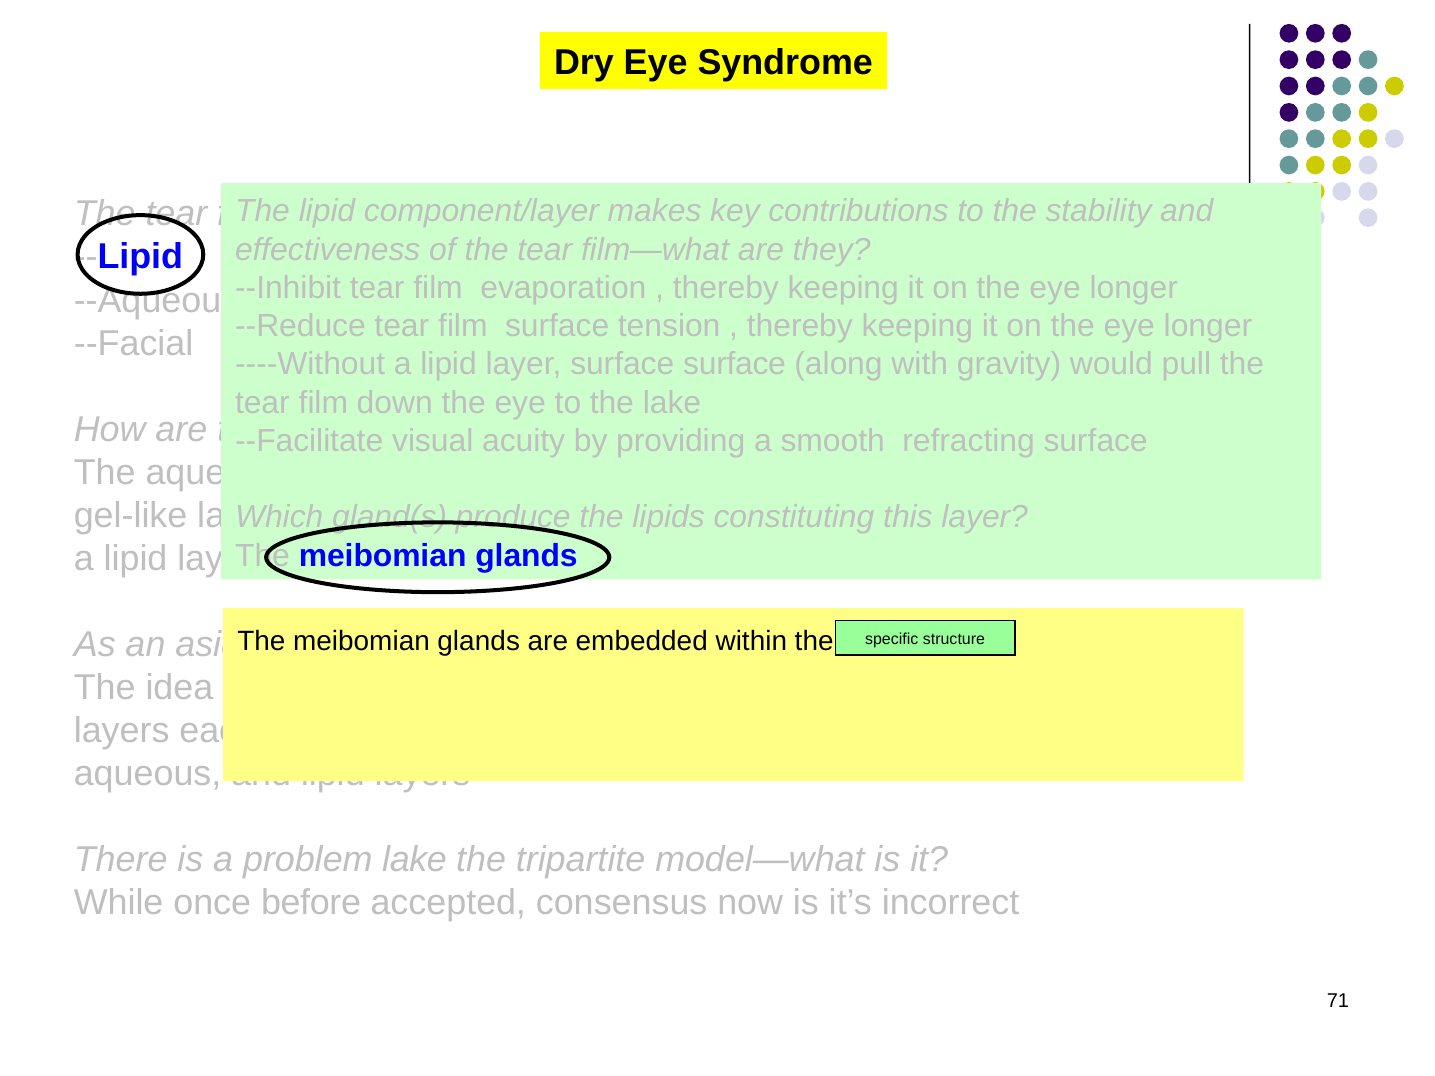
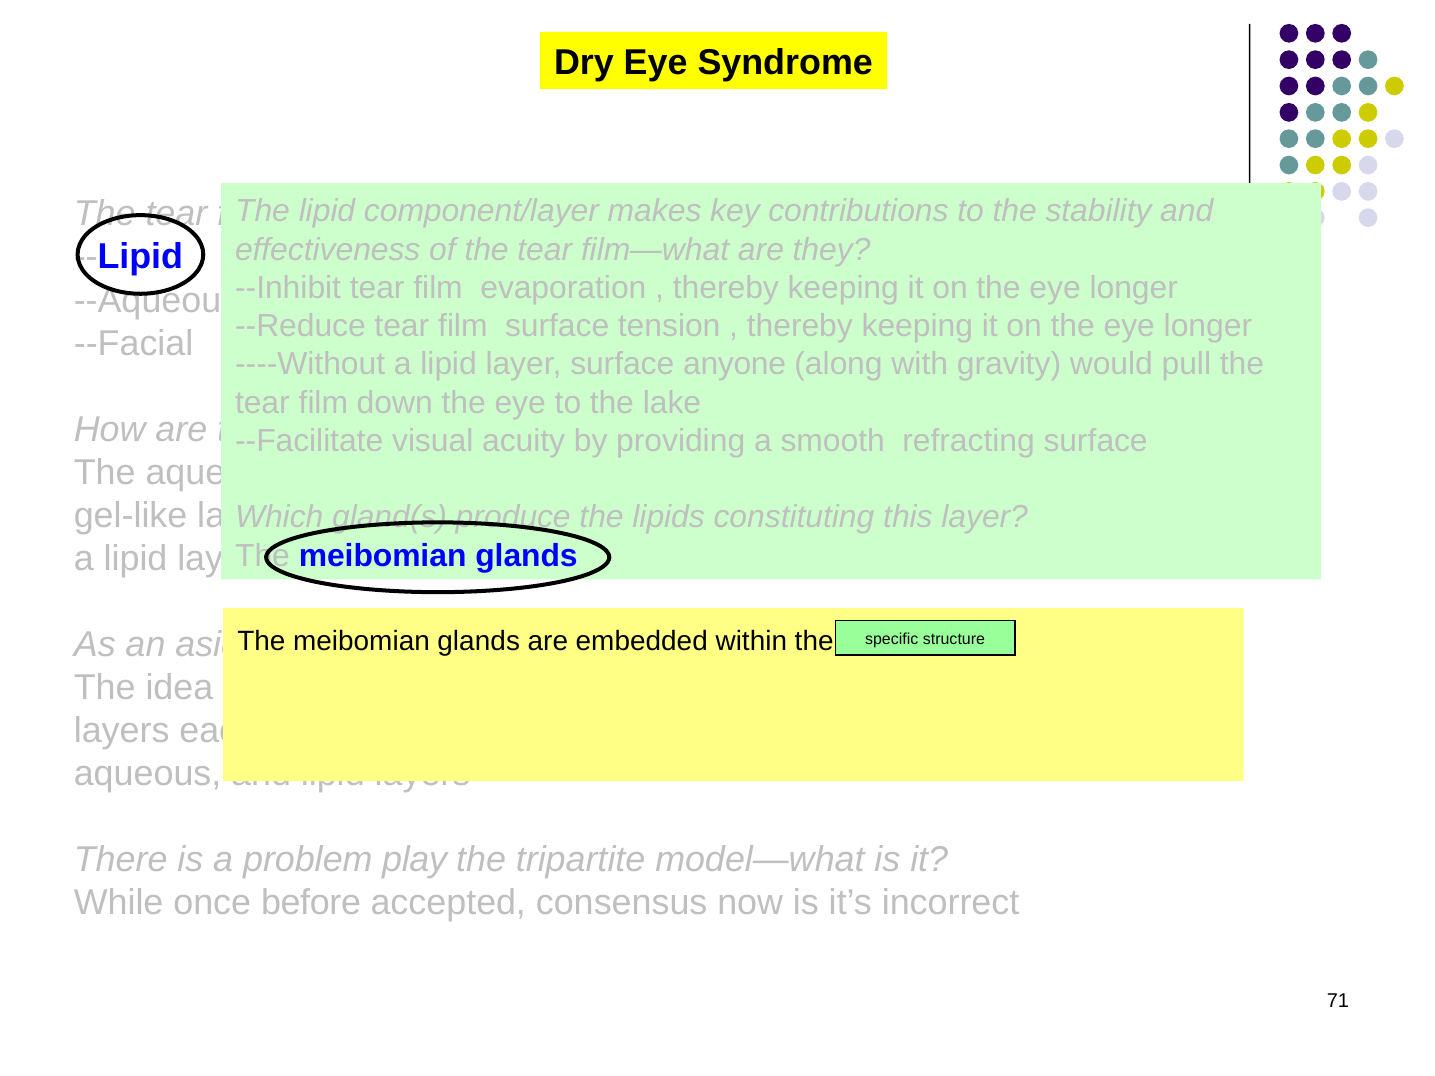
surface surface: surface -> anyone (735, 364)
problem lake: lake -> play (415, 860)
